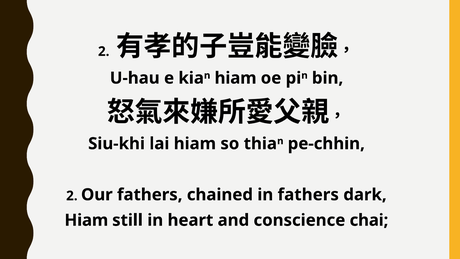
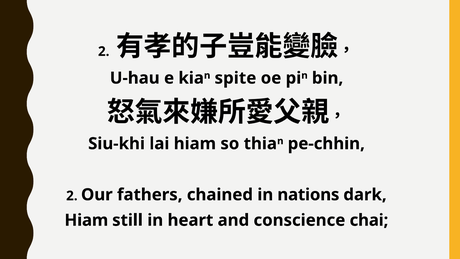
hiam: hiam -> spite (235, 78)
in fathers: fathers -> nations (308, 195)
